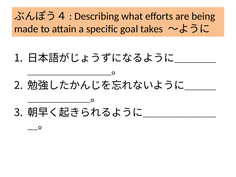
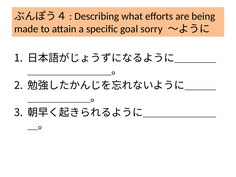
takes: takes -> sorry (152, 29)
